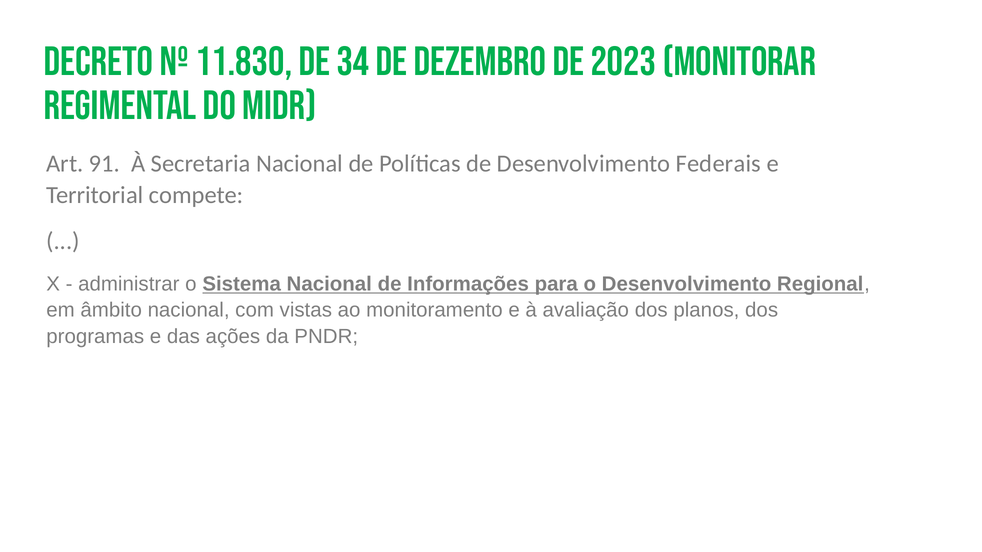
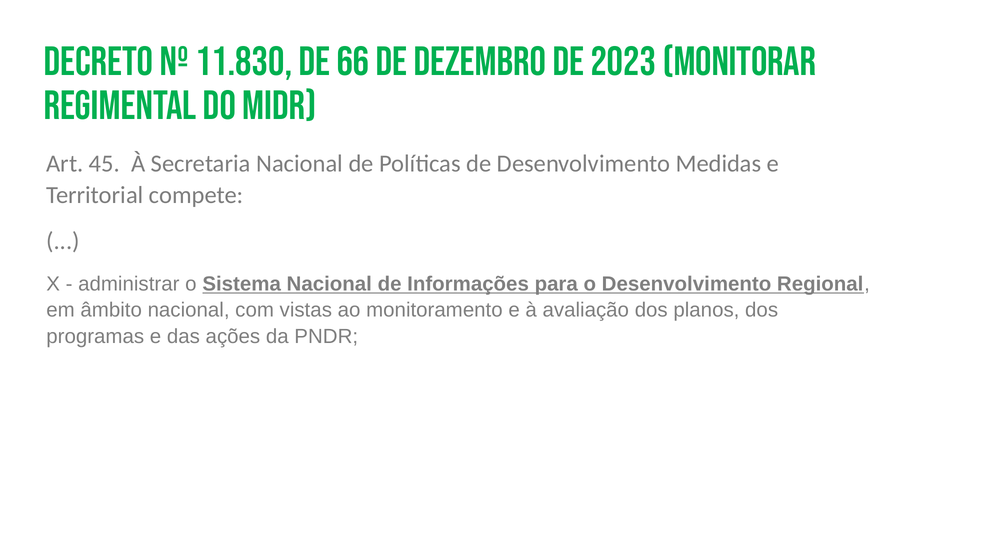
34: 34 -> 66 (353, 62)
91: 91 -> 45 (105, 164)
Federais: Federais -> Medidas (718, 164)
